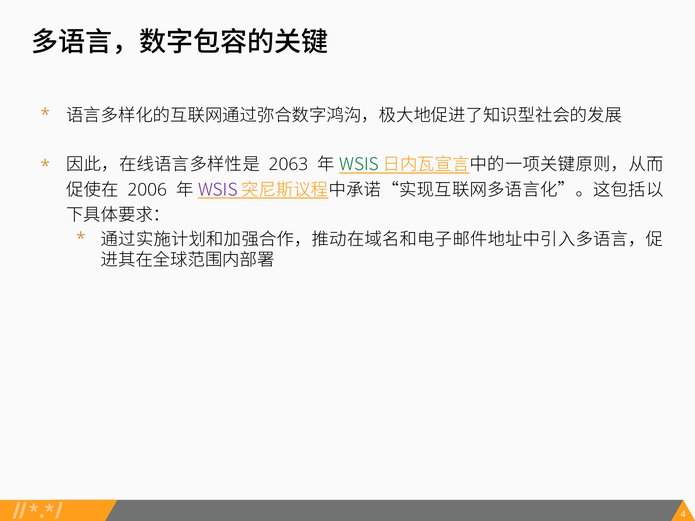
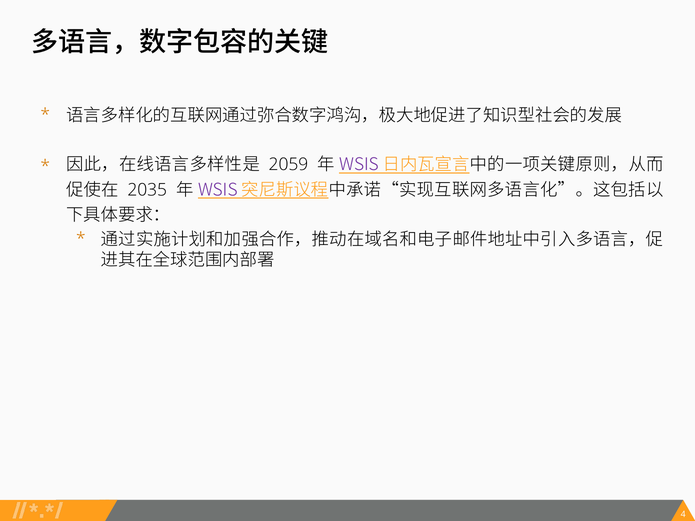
2063: 2063 -> 2059 (288, 165)
WSIS colour: green -> purple (359, 165)
2006: 2006 -> 2035 (147, 190)
